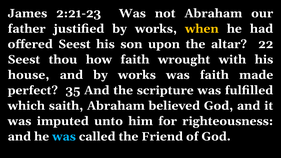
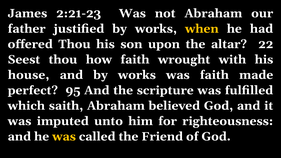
offered Seest: Seest -> Thou (74, 44)
35: 35 -> 95 (73, 90)
was colour: light blue -> yellow (64, 137)
